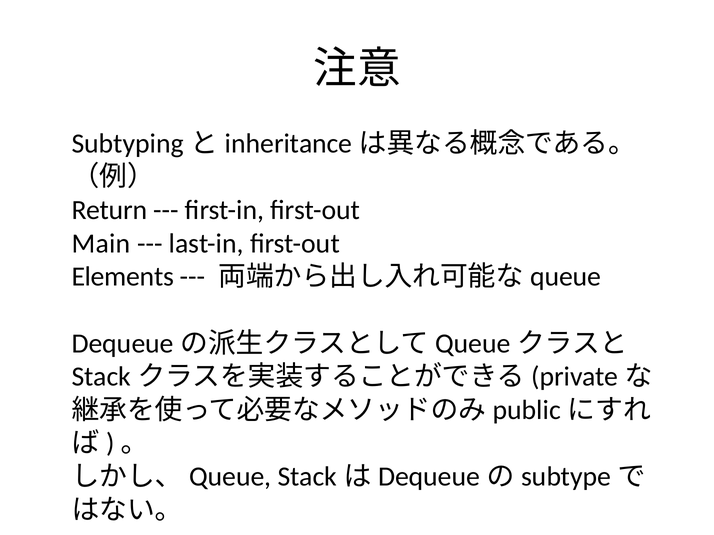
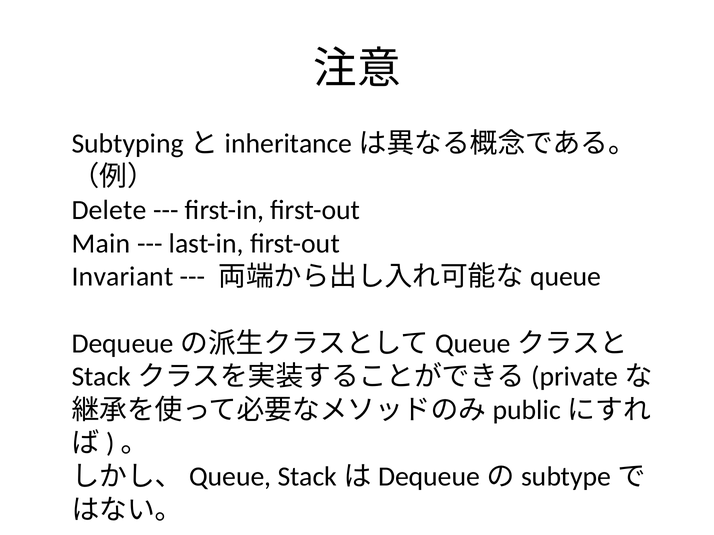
Return: Return -> Delete (109, 210)
Elements: Elements -> Invariant (123, 277)
